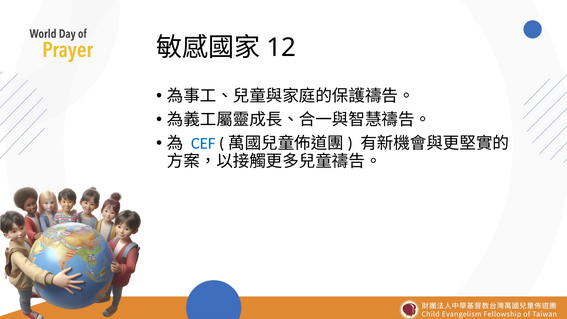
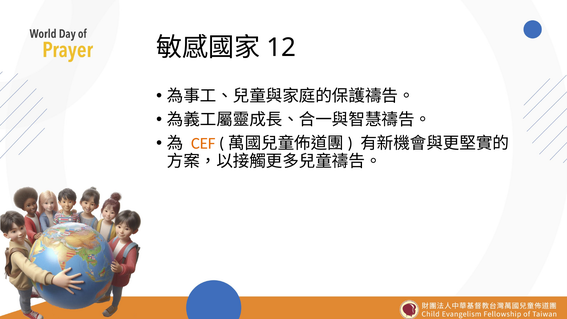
CEF colour: blue -> orange (203, 143)
